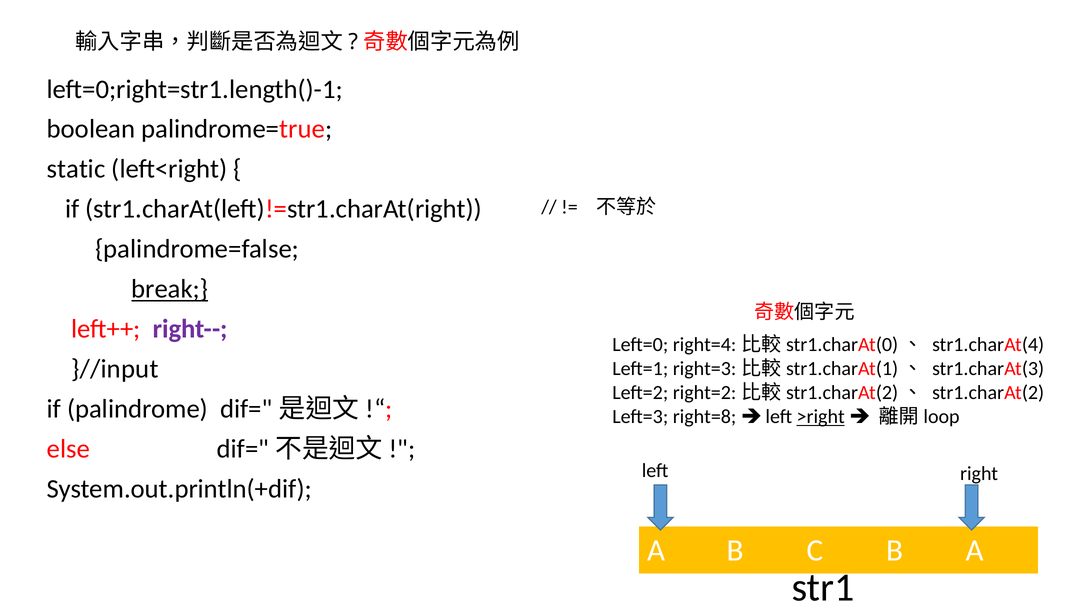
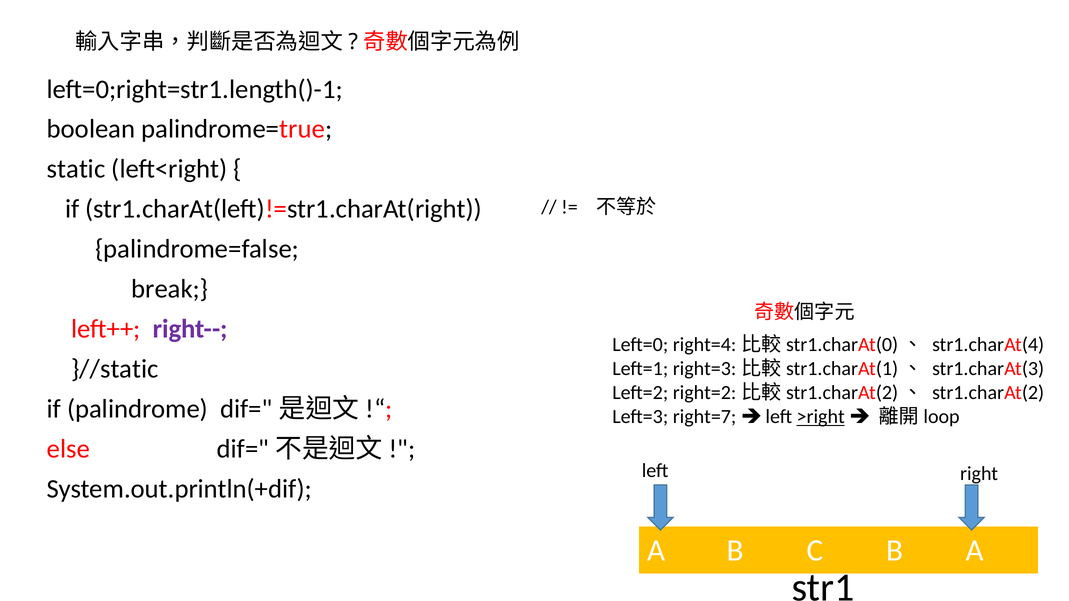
break underline: present -> none (170, 289)
}//input: }//input -> }//static (115, 369)
right=8: right=8 -> right=7 (705, 417)
